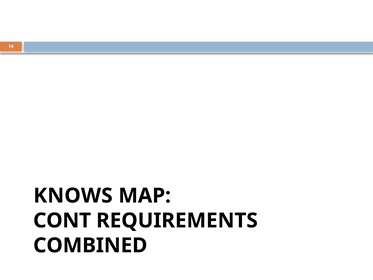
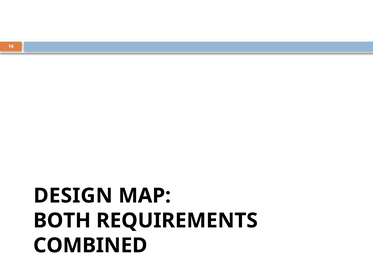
KNOWS: KNOWS -> DESIGN (73, 196)
CONT: CONT -> BOTH (62, 220)
